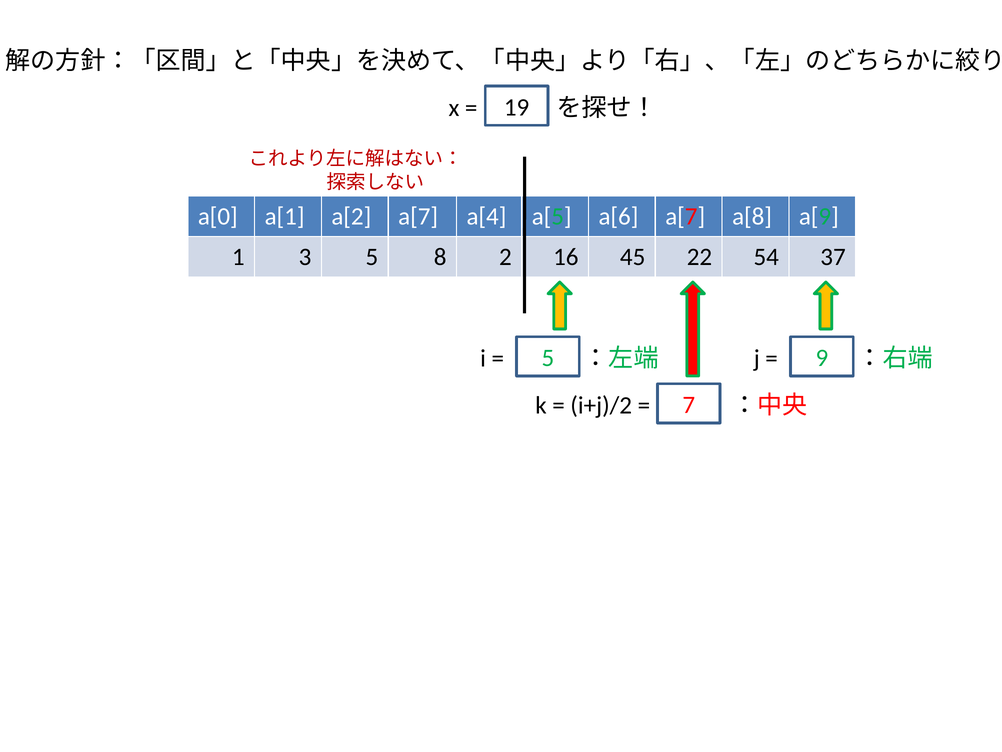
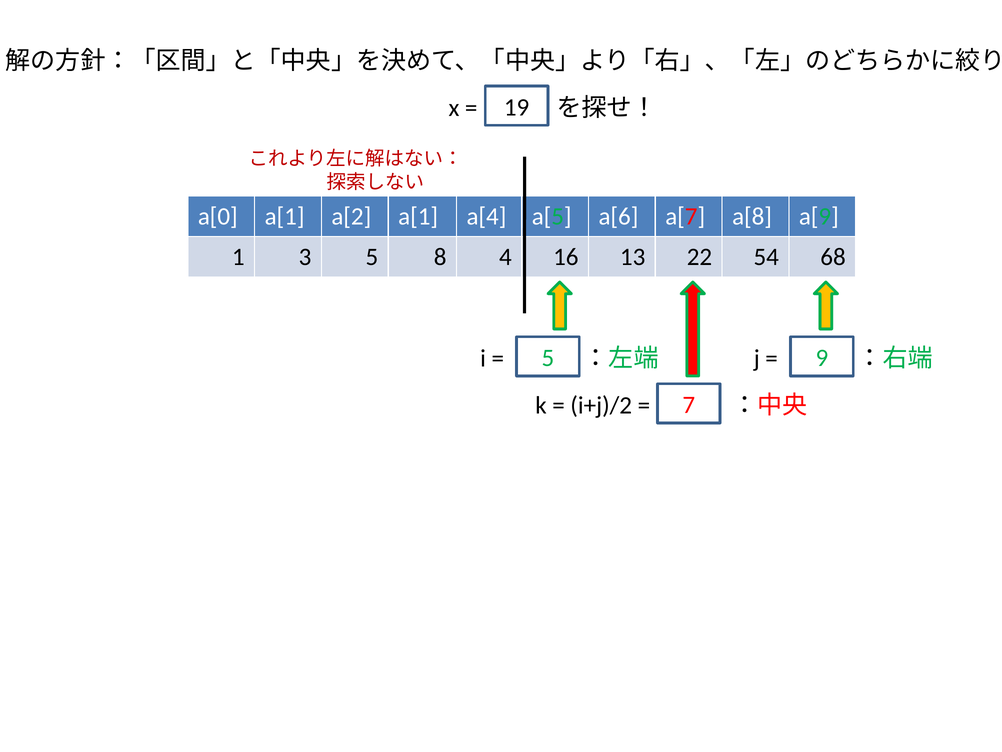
a[2 a[7: a[7 -> a[1 (418, 216)
2: 2 -> 4 (505, 257)
45: 45 -> 13 (633, 257)
37: 37 -> 68 (833, 257)
